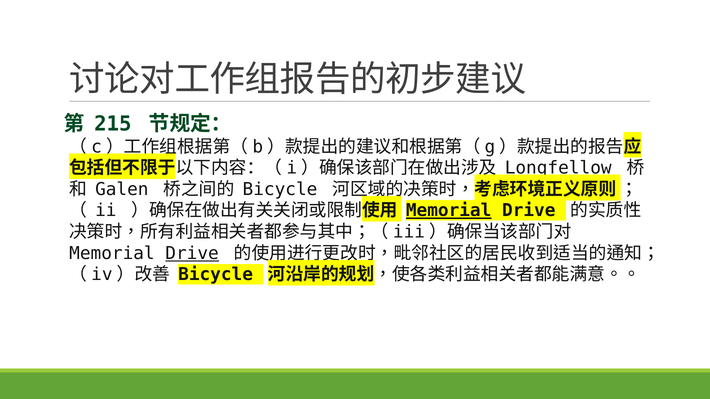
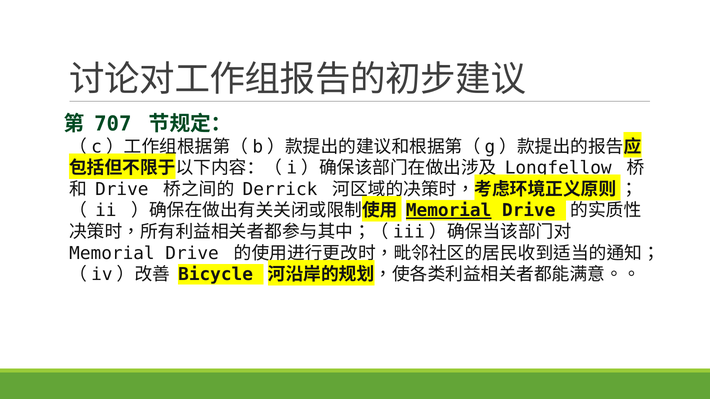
215: 215 -> 707 (113, 124)
Galen: Galen -> Drive (122, 190)
Bicycle: Bicycle -> Derrick (280, 190)
Drive underline: present -> none (192, 253)
